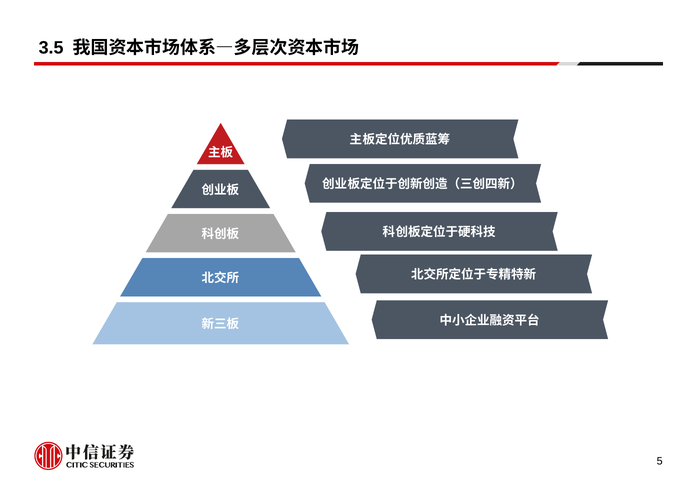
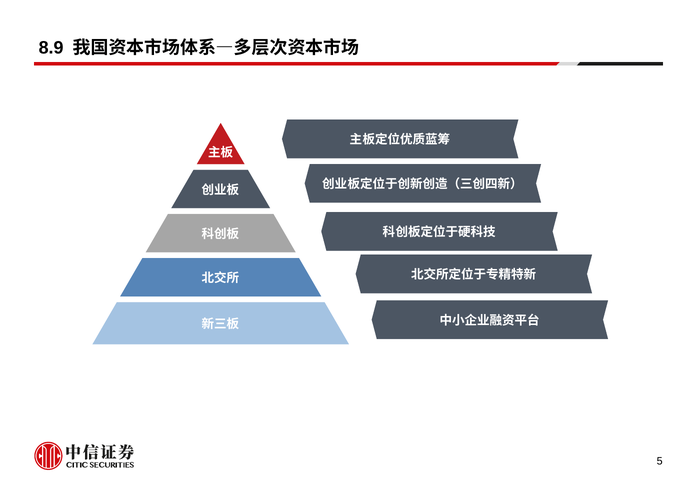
3.5: 3.5 -> 8.9 (51, 48)
